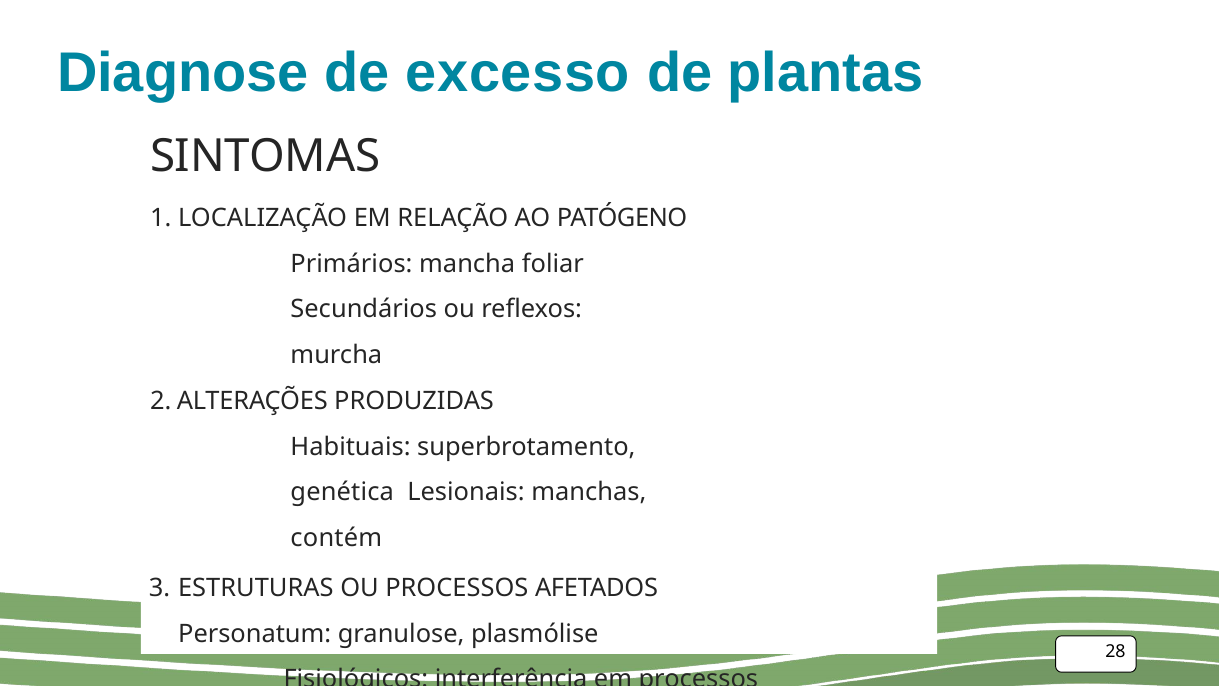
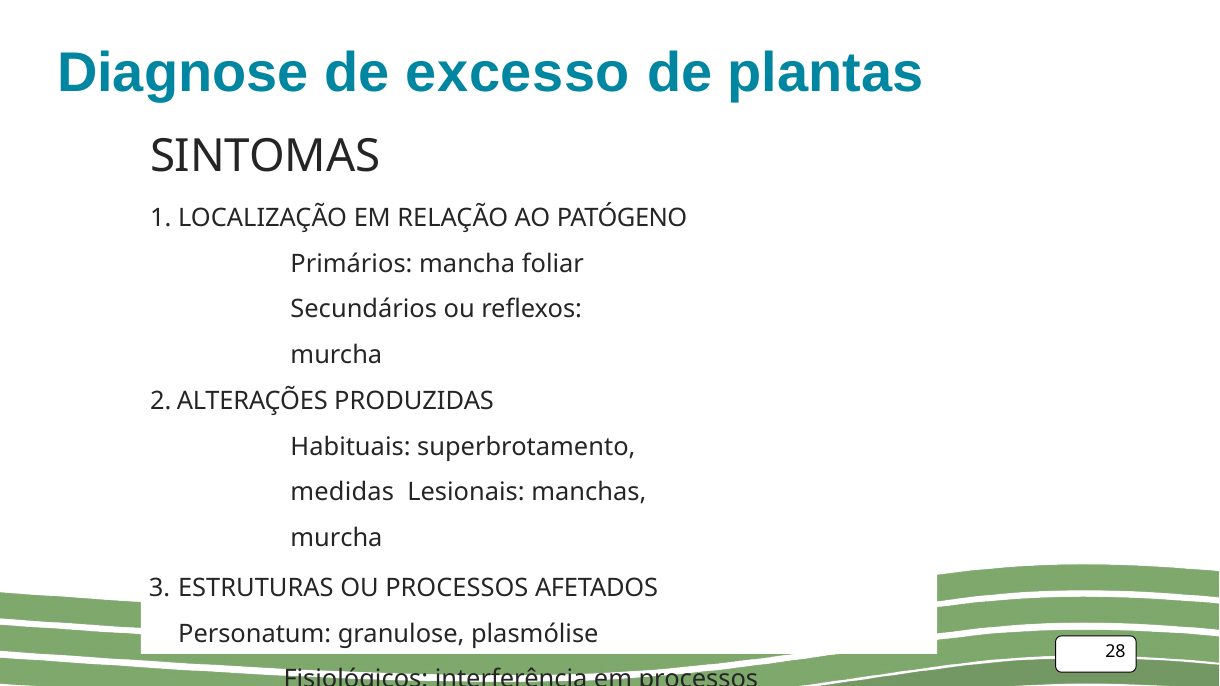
genética: genética -> medidas (342, 493)
contém: contém -> murcha (336, 539)
